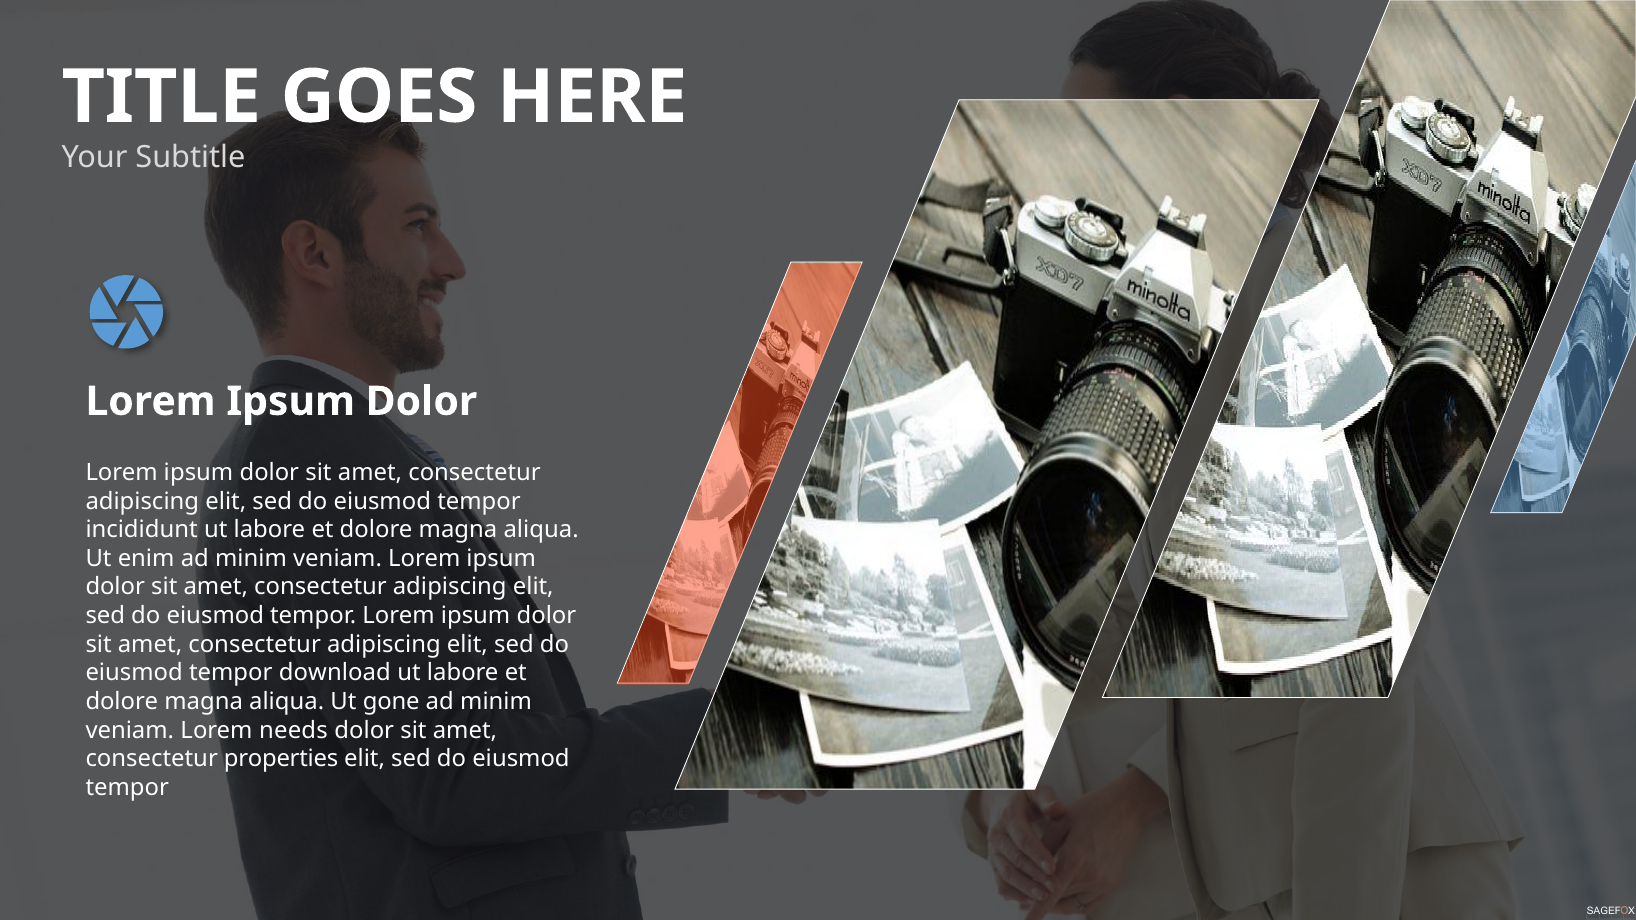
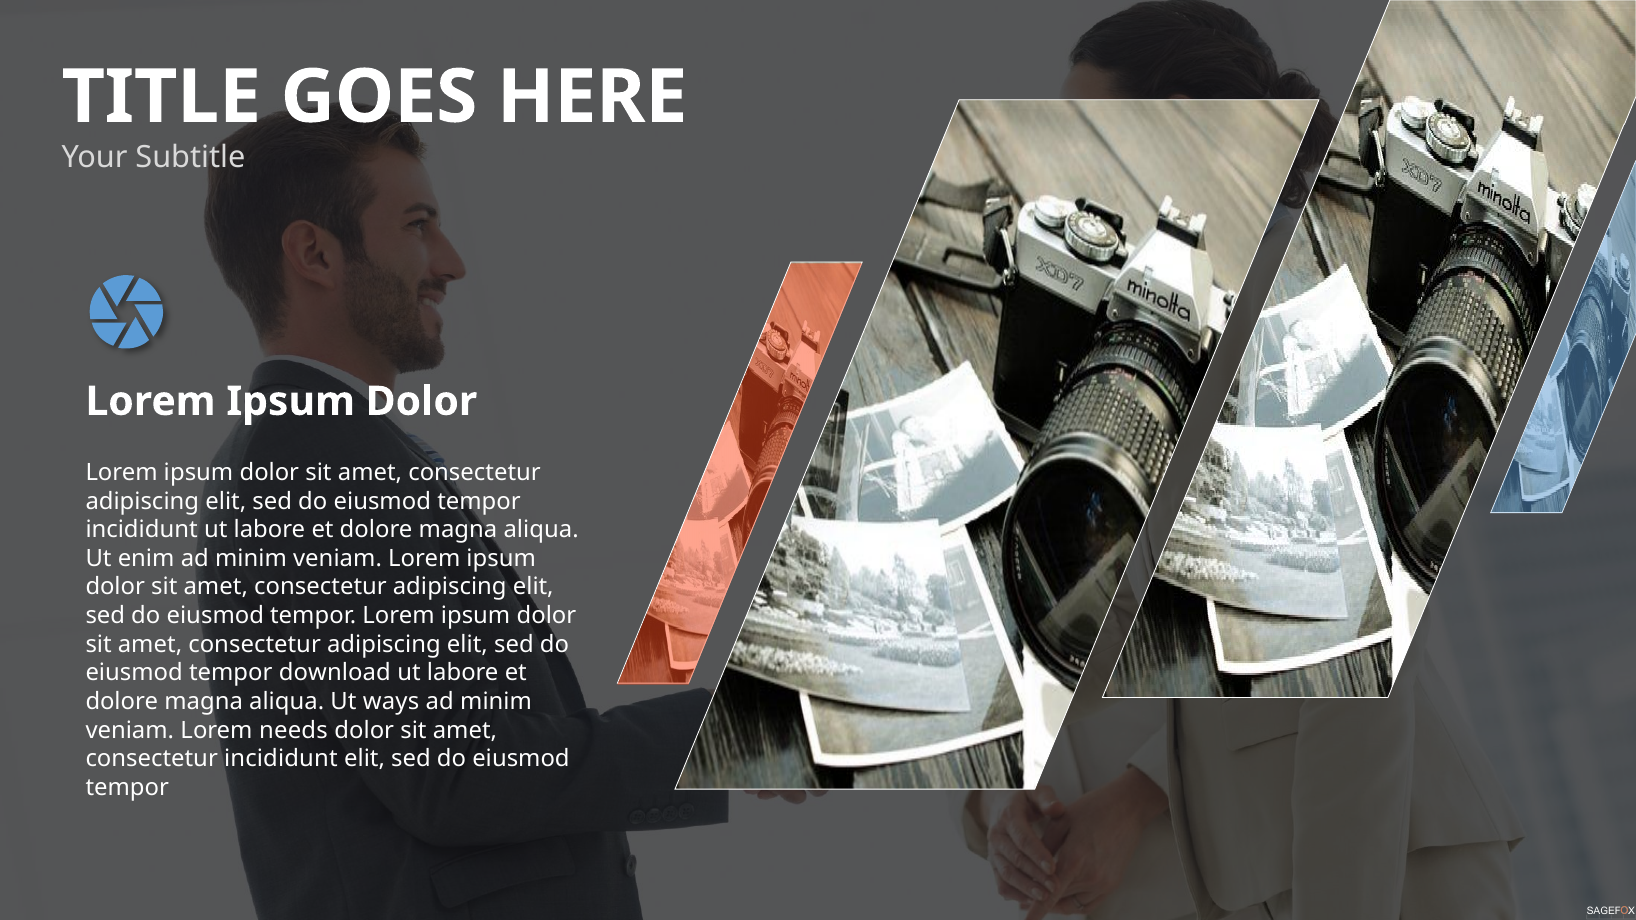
gone: gone -> ways (391, 702)
consectetur properties: properties -> incididunt (281, 759)
